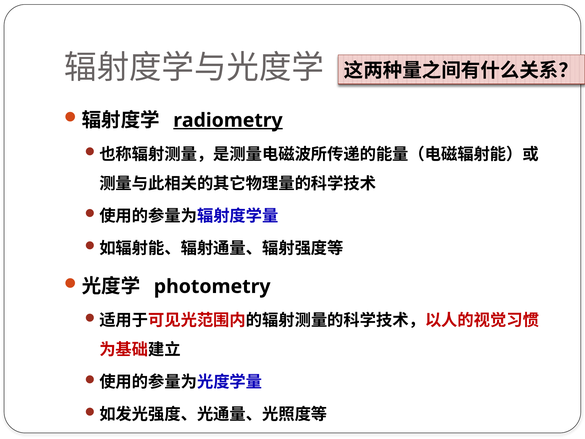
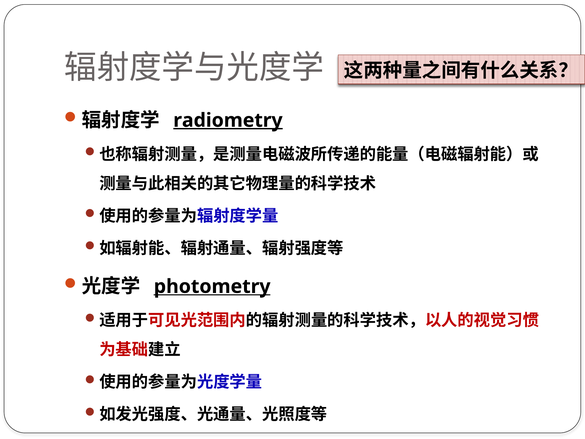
photometry underline: none -> present (212, 286)
